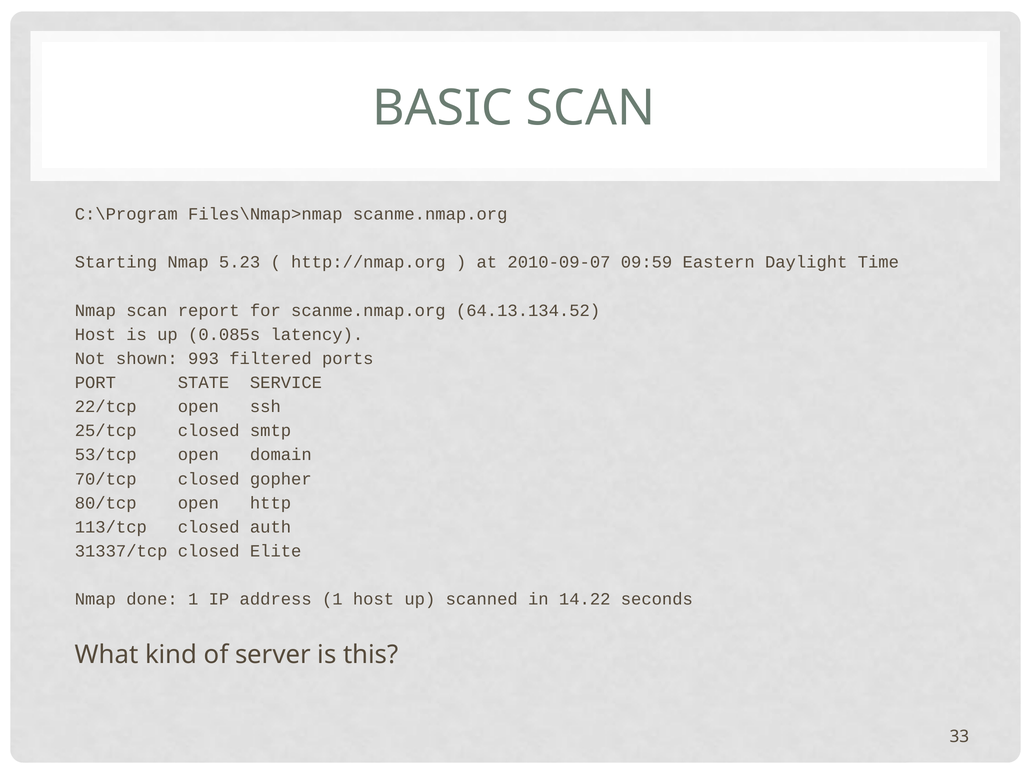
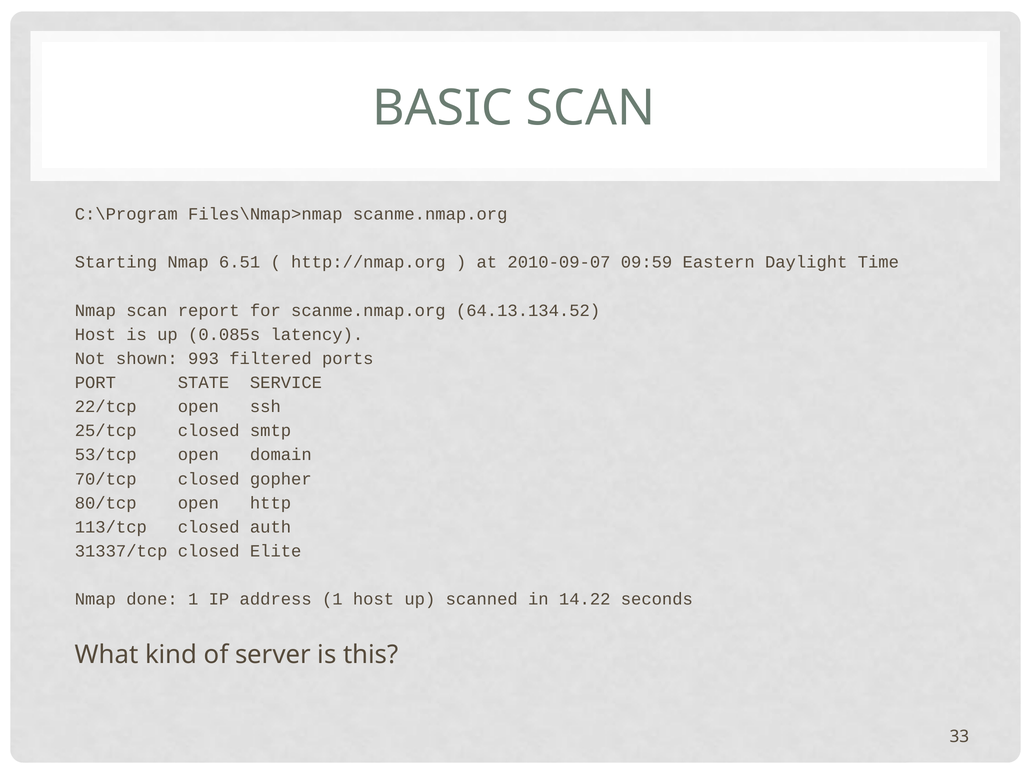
5.23: 5.23 -> 6.51 (240, 262)
